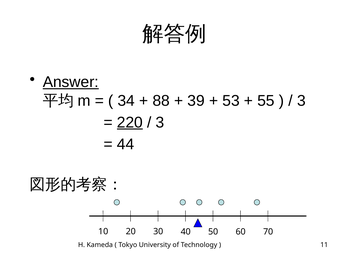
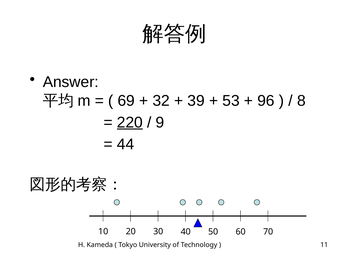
Answer underline: present -> none (71, 82)
34: 34 -> 69 (126, 101)
88: 88 -> 32 (161, 101)
55: 55 -> 96 (266, 101)
3: 3 -> 8 (301, 101)
3: 3 -> 9 (160, 122)
